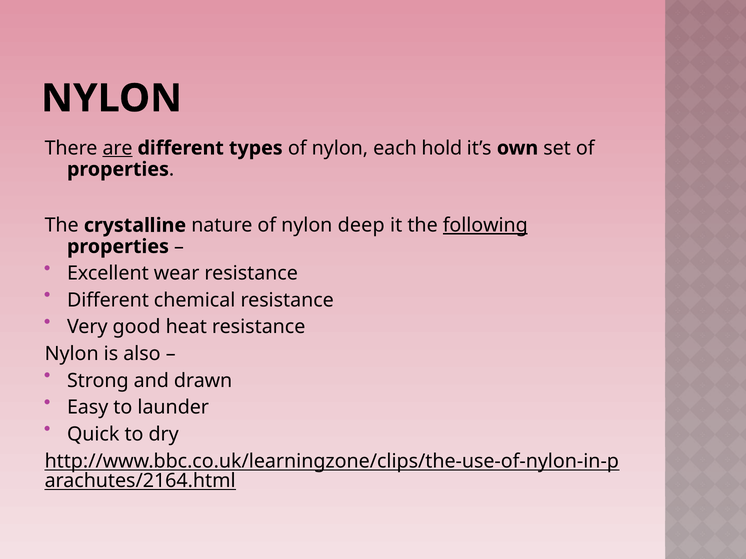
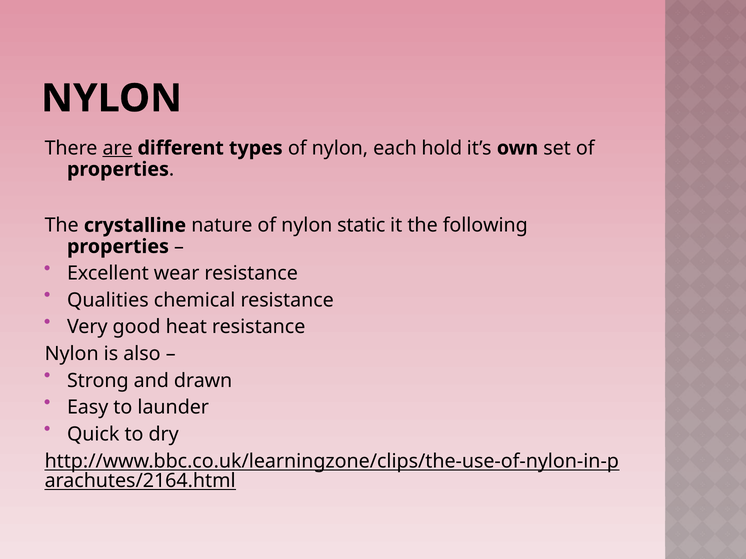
deep: deep -> static (361, 225)
following underline: present -> none (485, 225)
Different: Different -> Qualities (108, 300)
